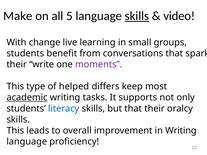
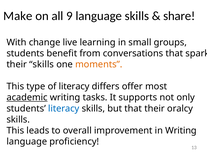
5: 5 -> 9 (69, 16)
skills underline: present -> none (137, 16)
video: video -> share (179, 16)
their write: write -> skills (42, 64)
moments colour: purple -> orange (99, 64)
of helped: helped -> literacy (74, 87)
keep: keep -> offer (132, 87)
